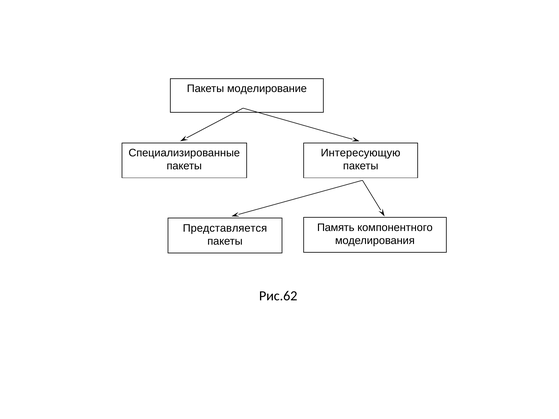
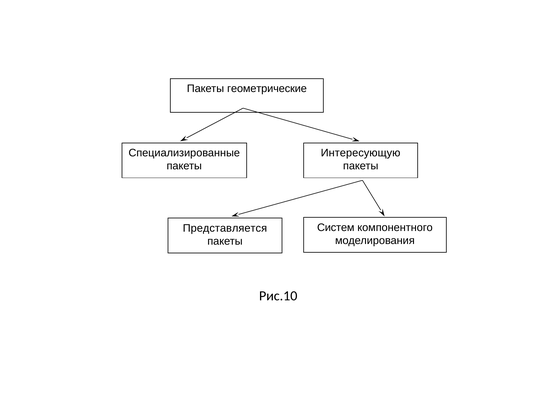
моделирование: моделирование -> геометрические (267, 89)
Память: Память -> Систем (336, 228)
Рис.62: Рис.62 -> Рис.10 (278, 296)
